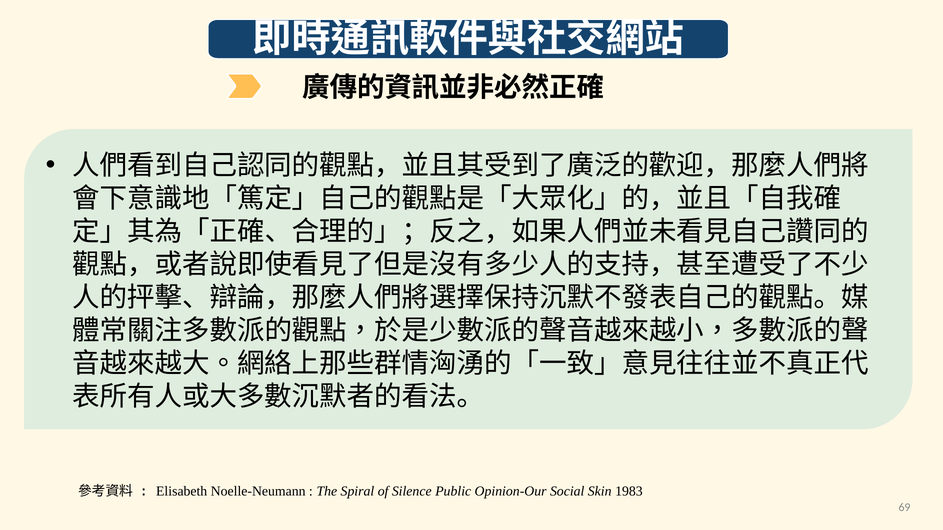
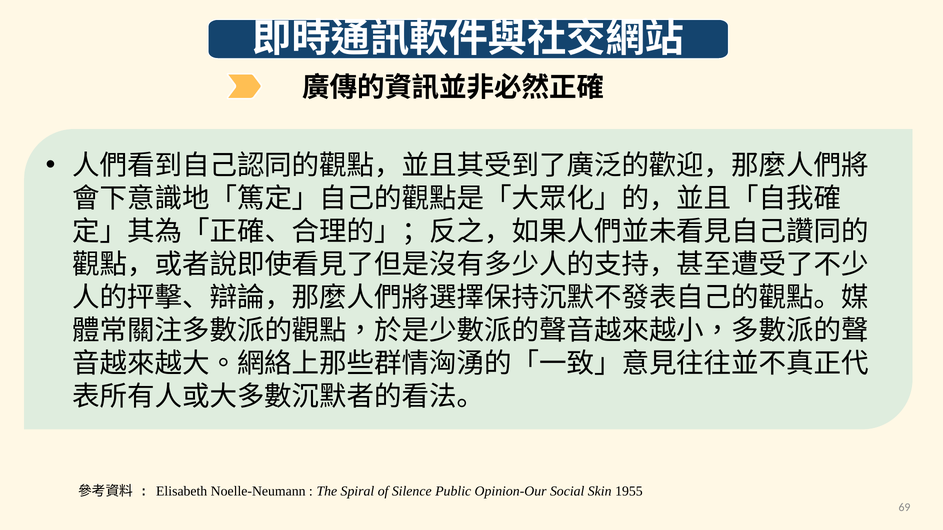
1983: 1983 -> 1955 (629, 491)
